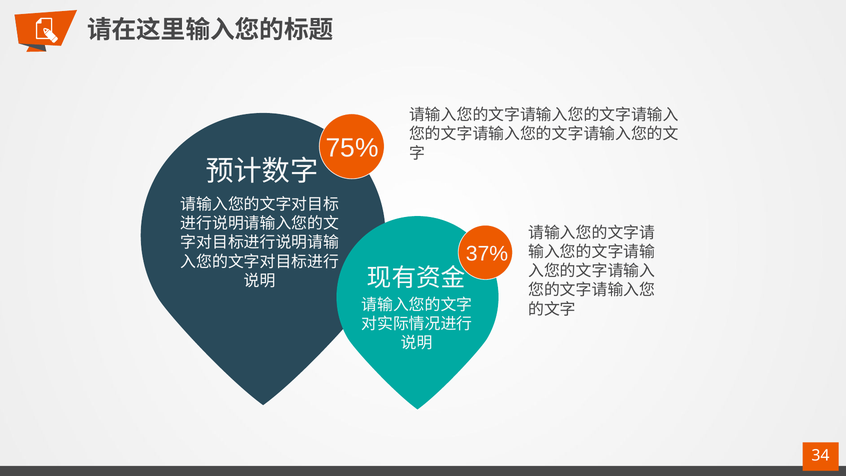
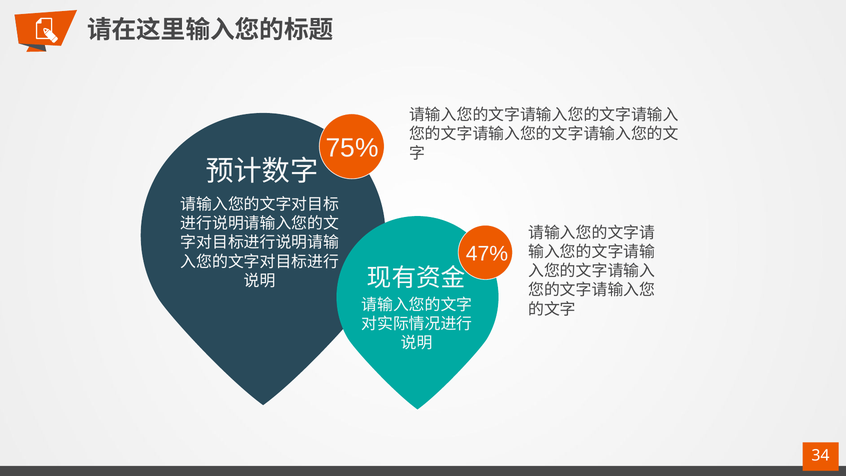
37%: 37% -> 47% (487, 253)
